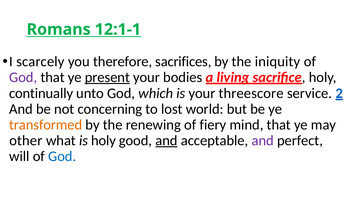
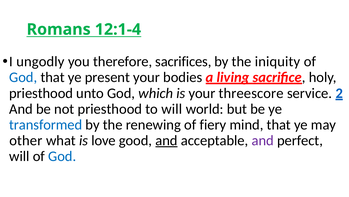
12:1-1: 12:1-1 -> 12:1-4 (118, 29)
scarcely: scarcely -> ungodly (40, 61)
God colour: purple -> blue (23, 77)
present underline: present -> none (107, 77)
continually: continually -> priesthood (41, 93)
not concerning: concerning -> priesthood (110, 109)
to lost: lost -> will (172, 109)
transformed colour: orange -> blue (46, 124)
is holy: holy -> love (104, 140)
